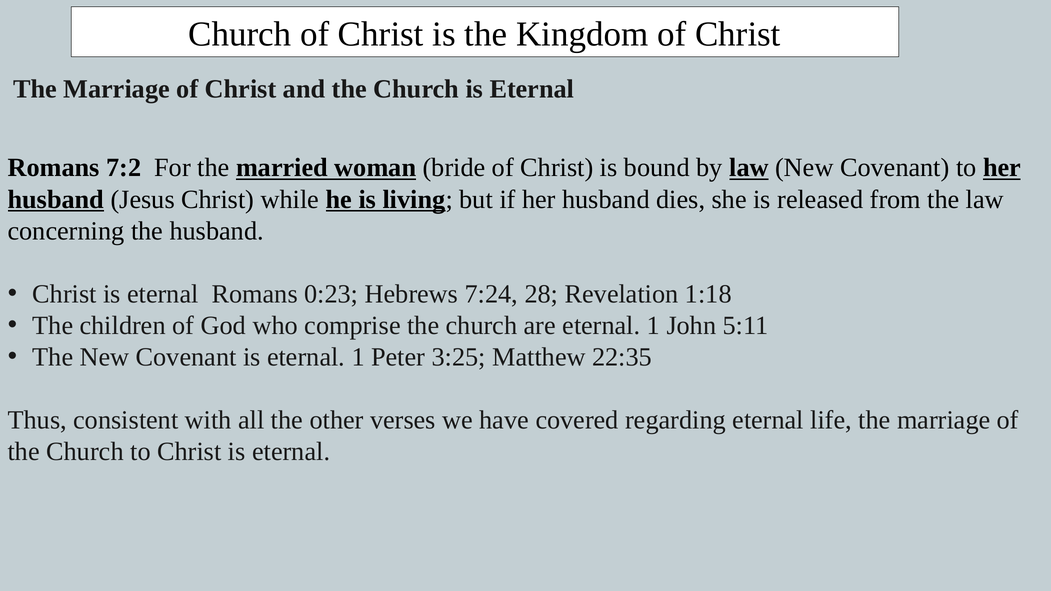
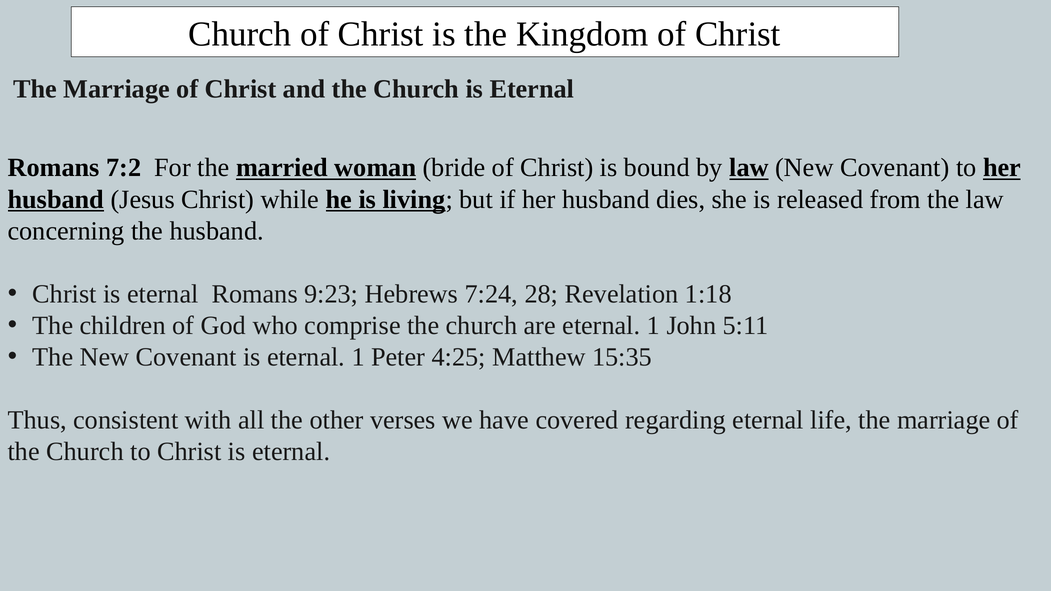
0:23: 0:23 -> 9:23 (331, 294)
3:25: 3:25 -> 4:25 (459, 357)
22:35: 22:35 -> 15:35 (622, 357)
